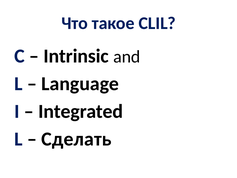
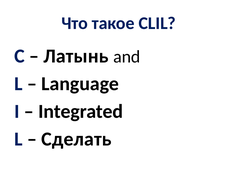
Intrinsic: Intrinsic -> Латынь (76, 56)
